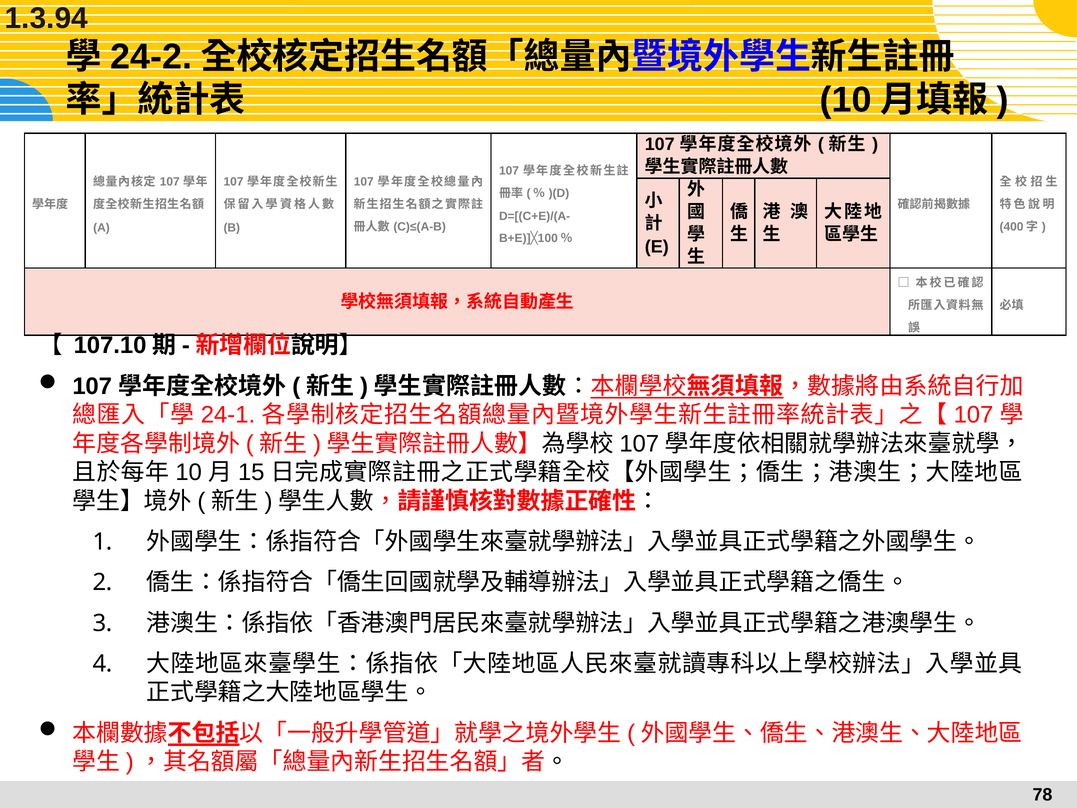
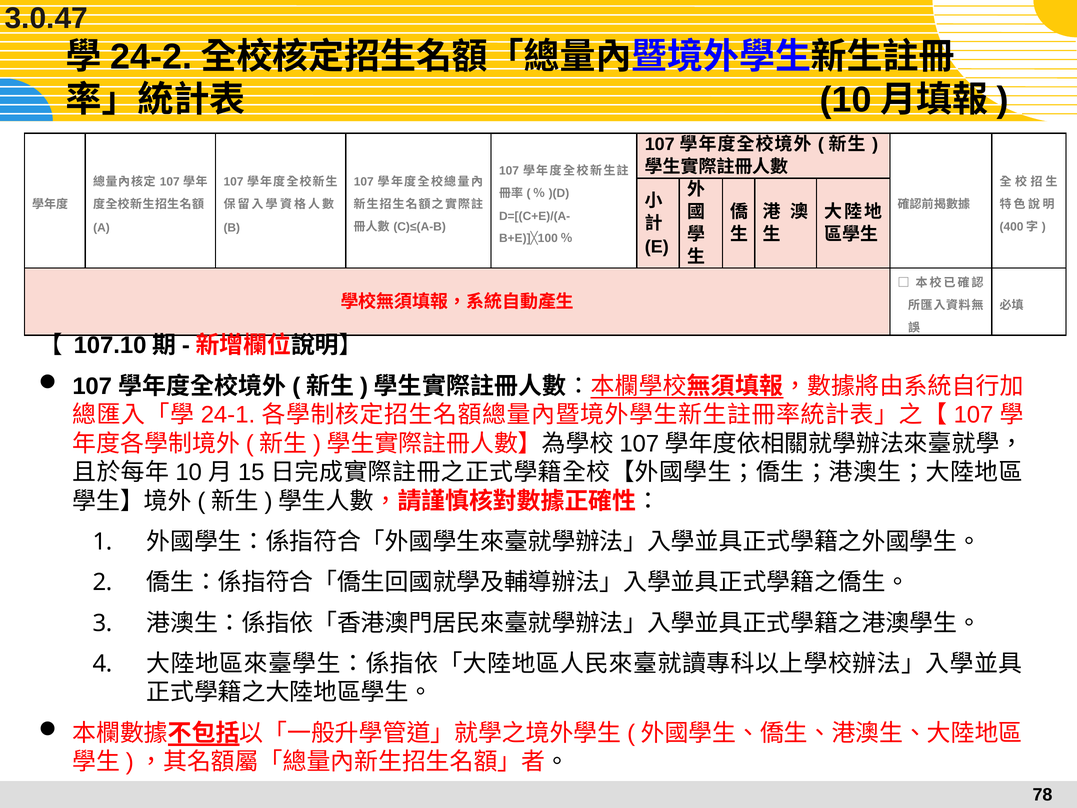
1.3.94: 1.3.94 -> 3.0.47 (46, 18)
